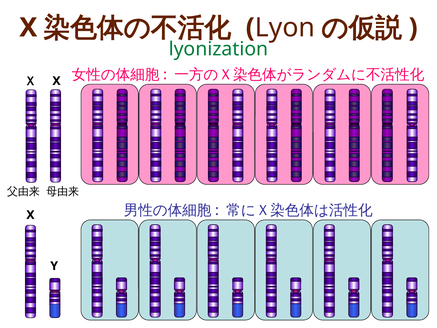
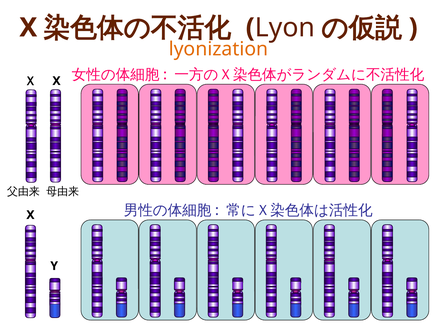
lyonization colour: green -> orange (218, 49)
